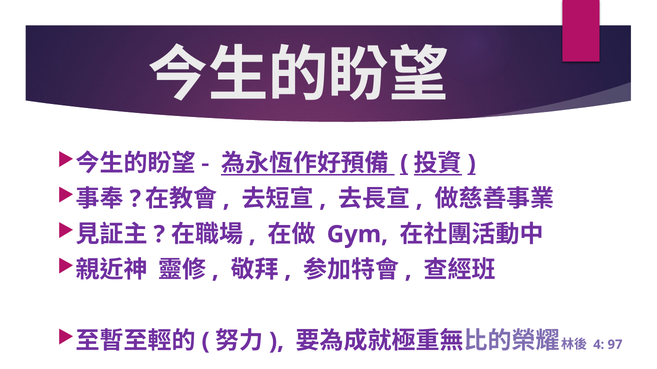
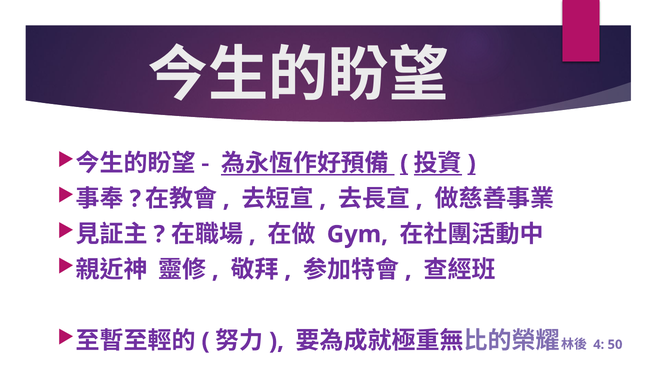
97: 97 -> 50 (615, 345)
